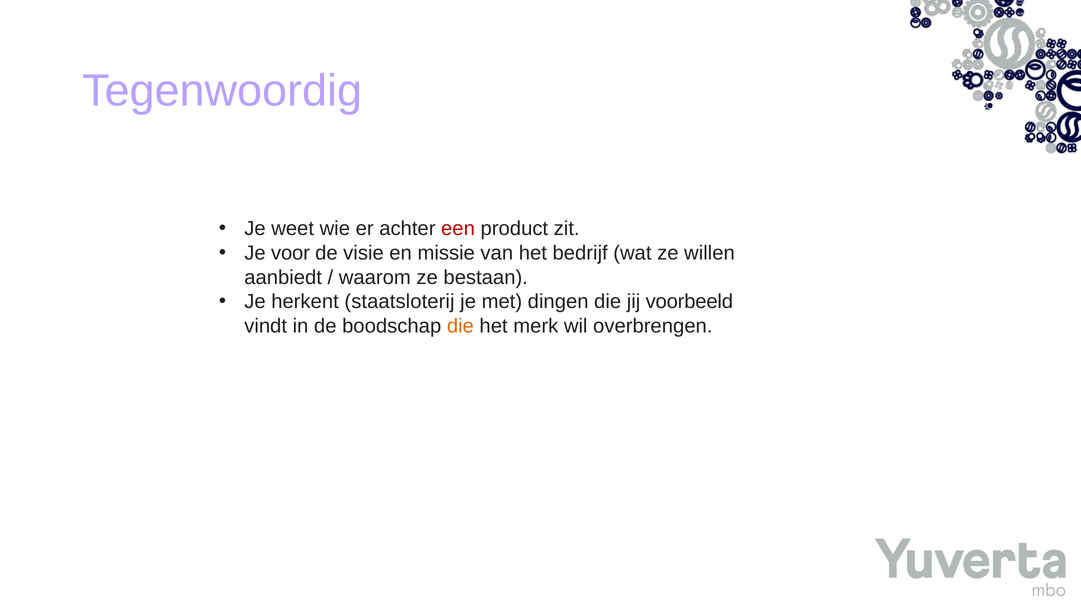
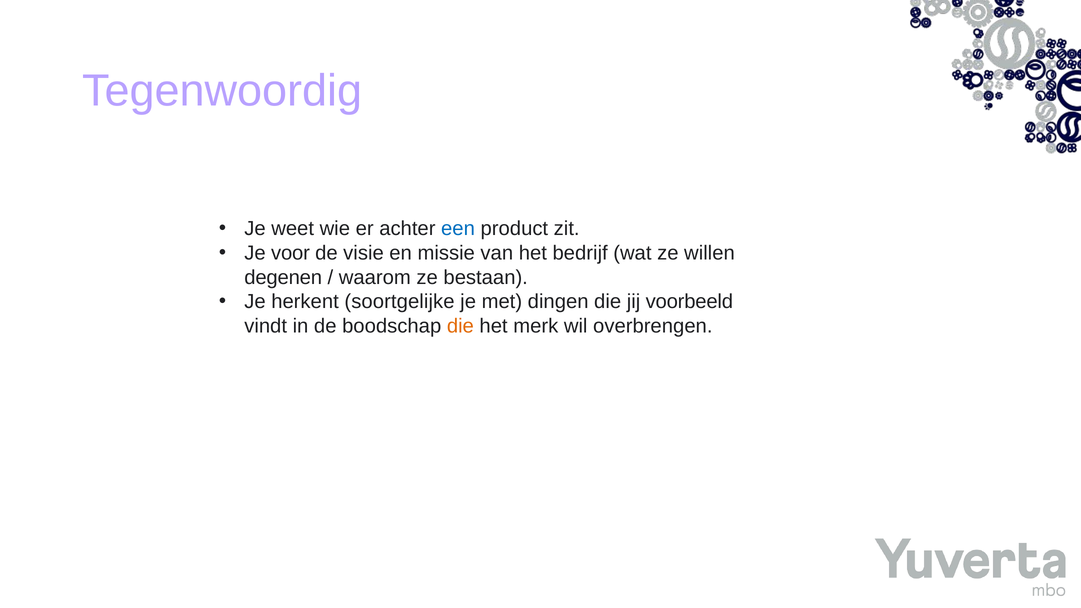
een colour: red -> blue (458, 229)
aanbiedt: aanbiedt -> degenen (283, 277)
staatsloterij: staatsloterij -> soortgelijke (399, 302)
